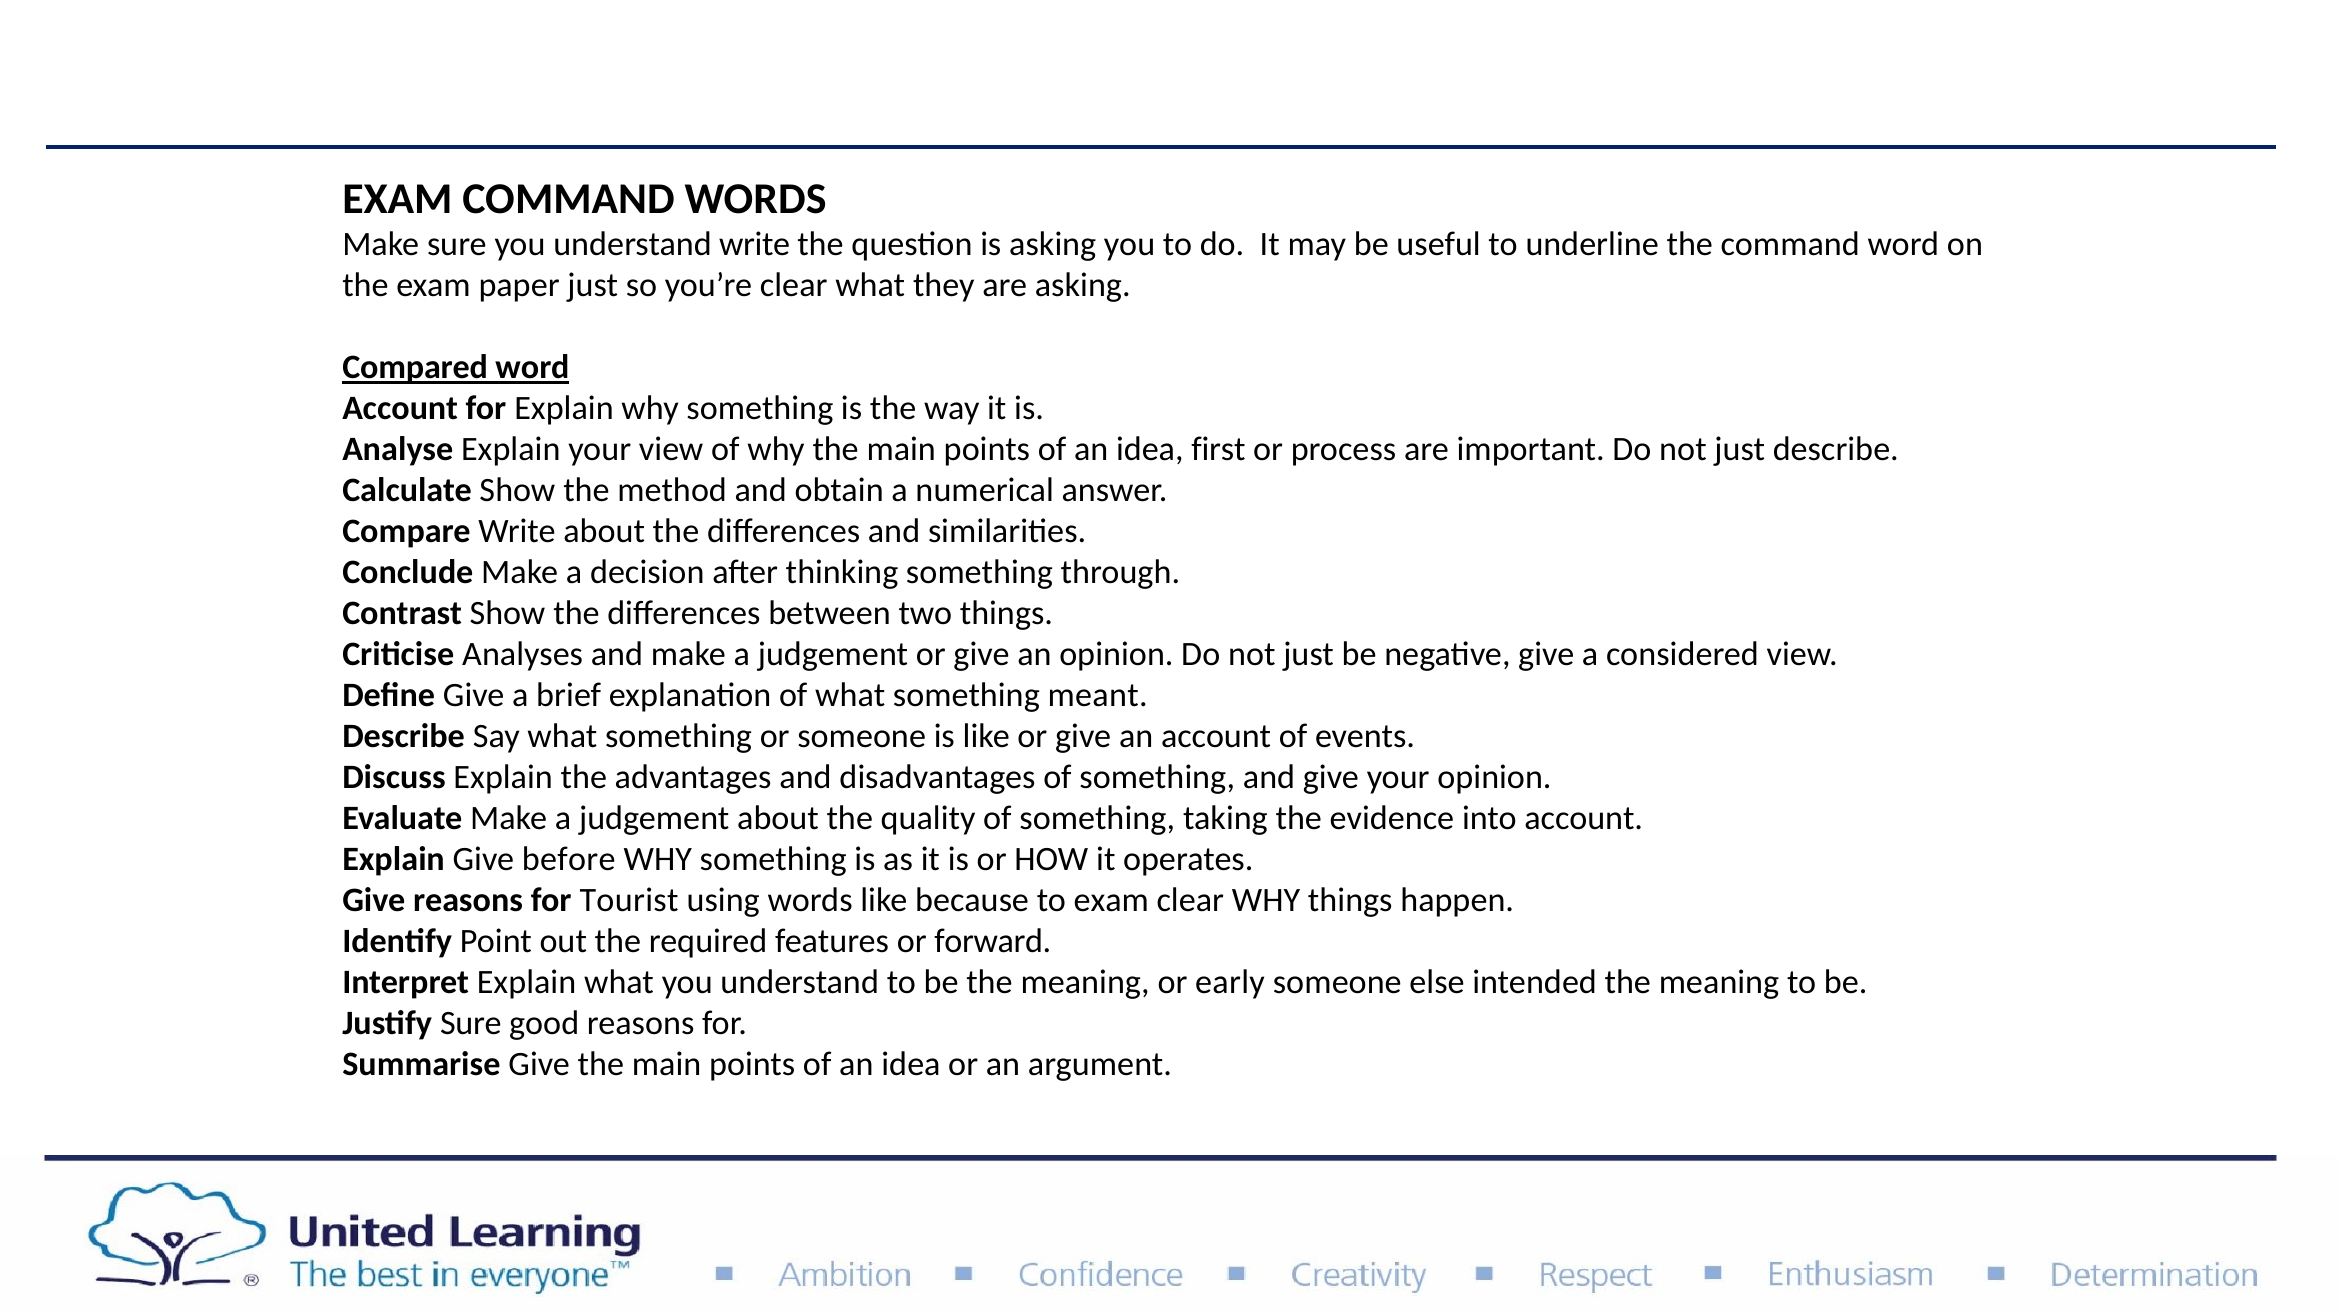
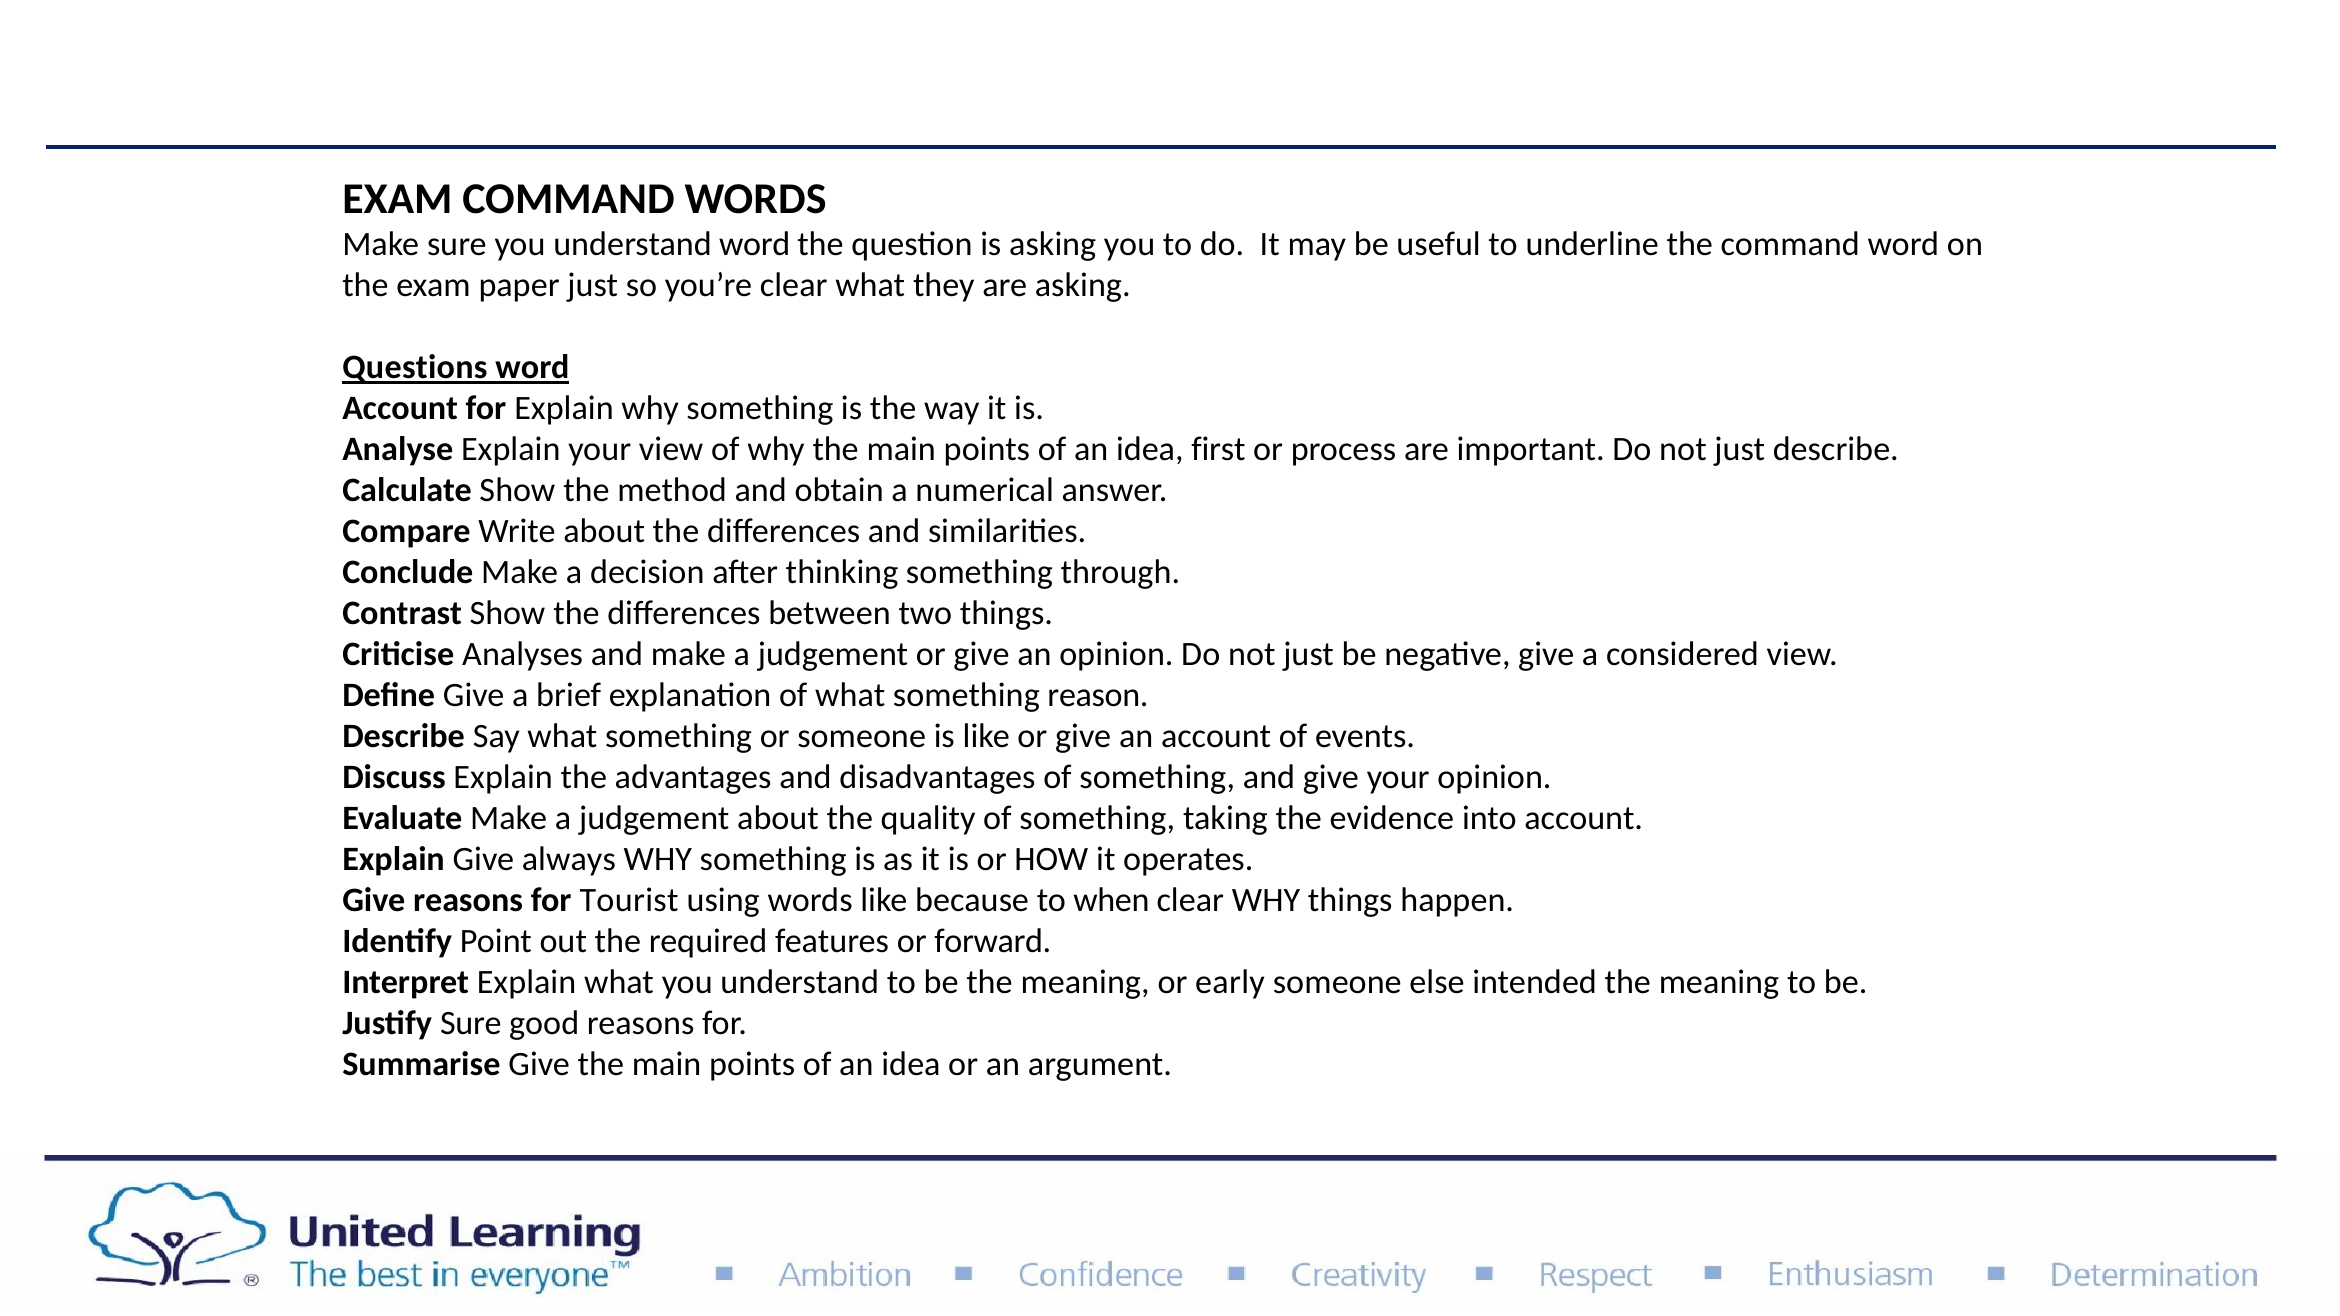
understand write: write -> word (755, 245)
Compared: Compared -> Questions (415, 368)
meant: meant -> reason (1098, 695)
before: before -> always (569, 859)
to exam: exam -> when (1111, 900)
